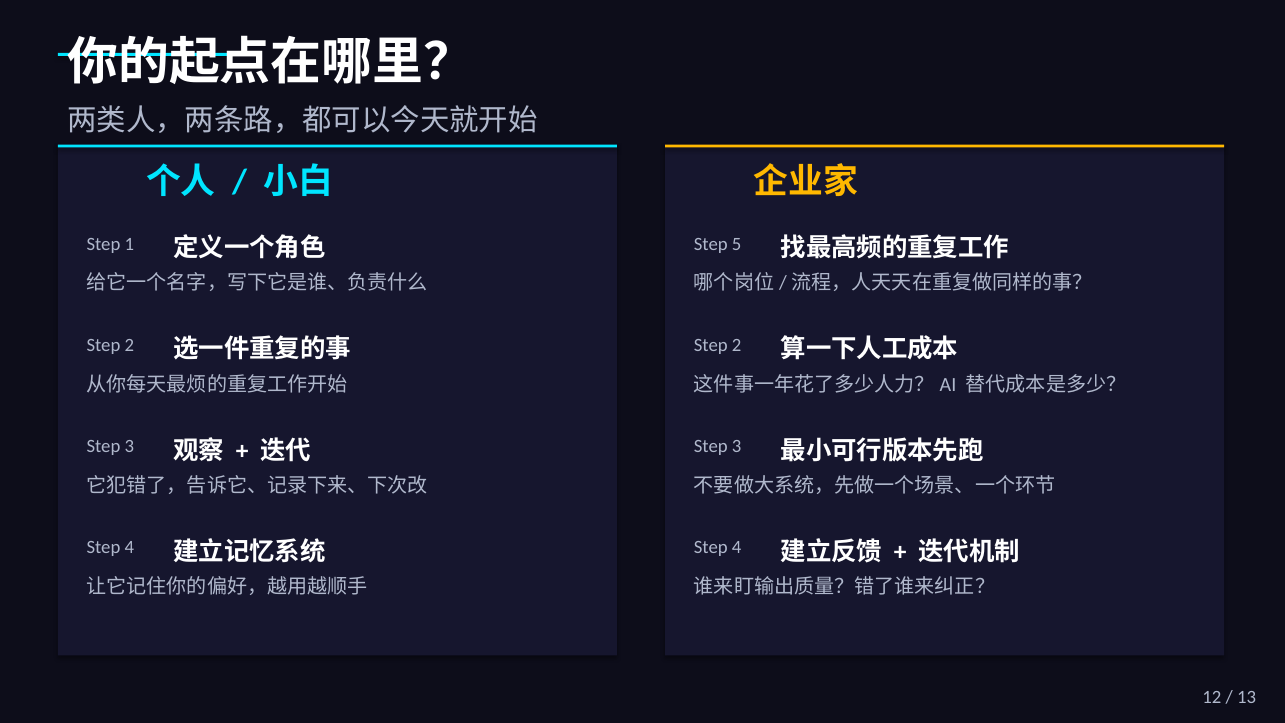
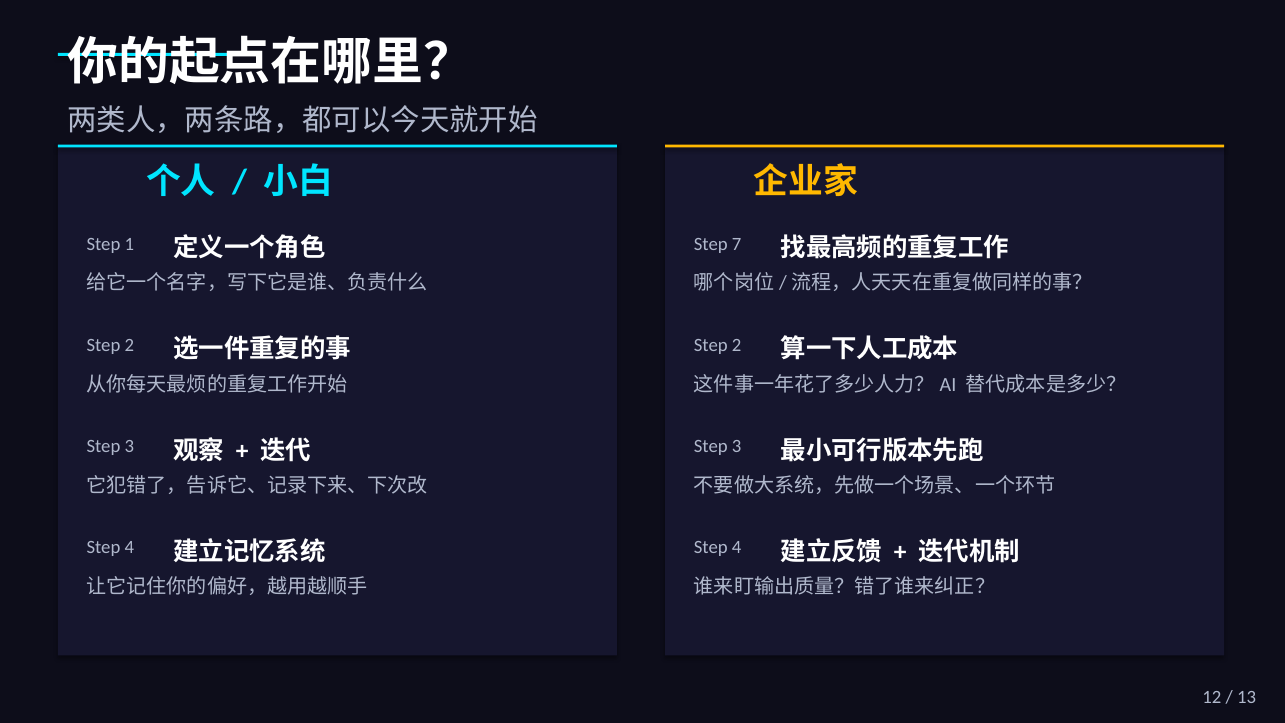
5: 5 -> 7 (737, 244)
